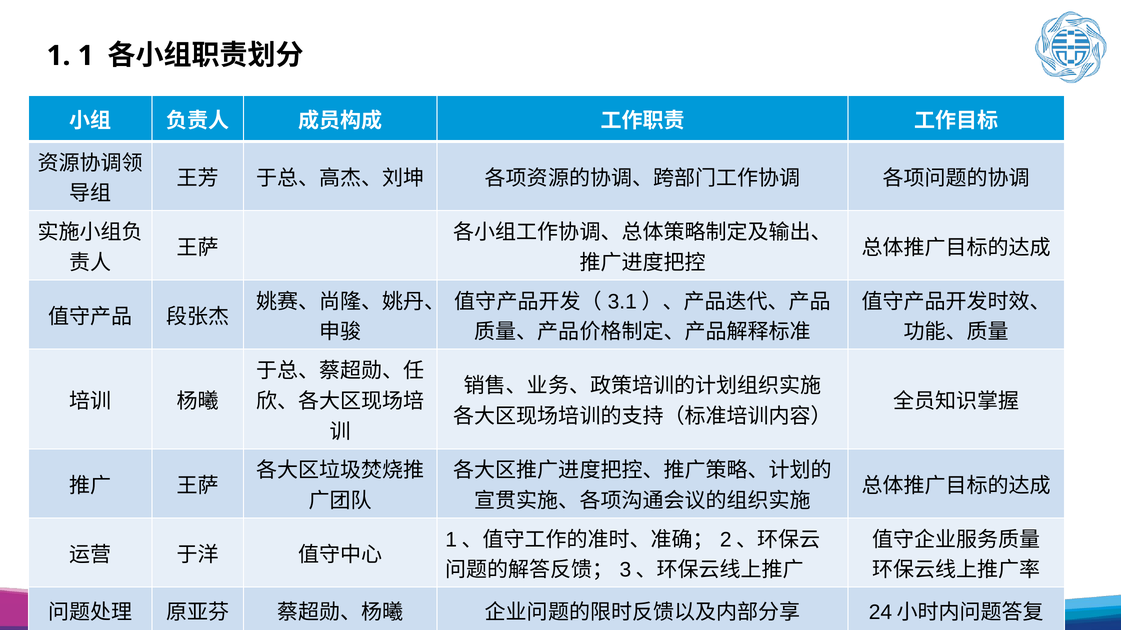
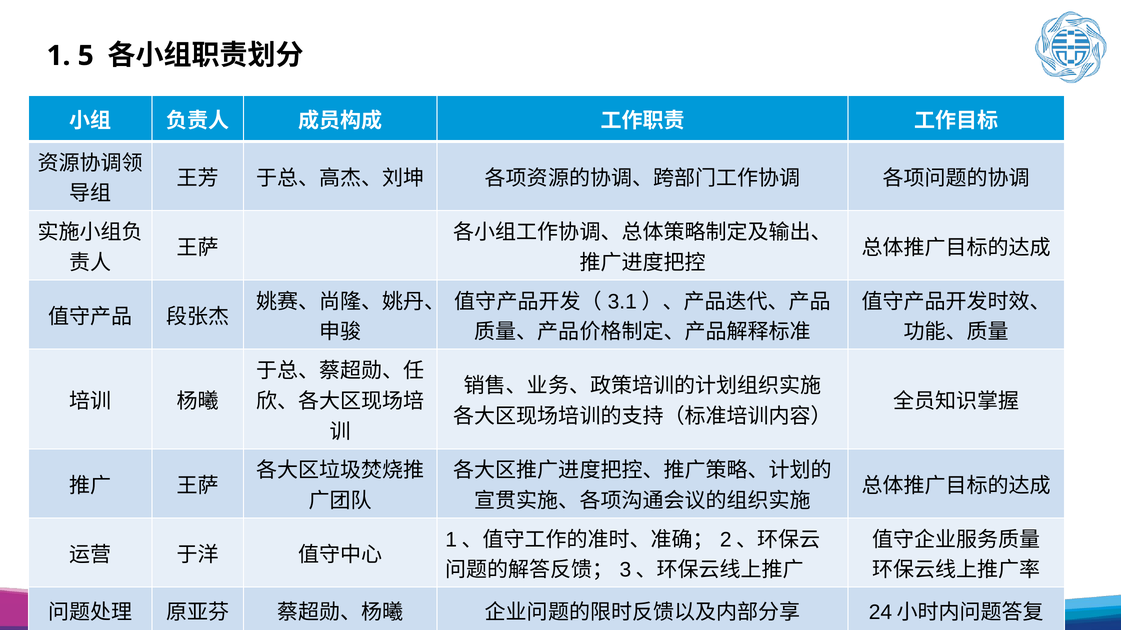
1 1: 1 -> 5 (86, 56)
